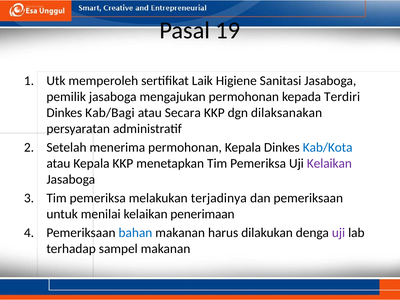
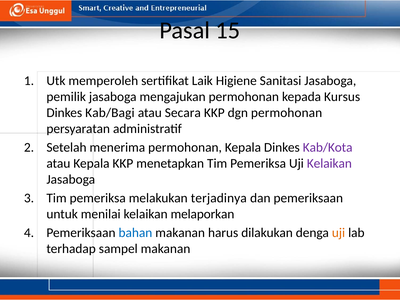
19: 19 -> 15 (228, 30)
Terdiri: Terdiri -> Kursus (342, 97)
dgn dilaksanakan: dilaksanakan -> permohonan (287, 113)
Kab/Kota colour: blue -> purple (328, 148)
penerimaan: penerimaan -> melaporkan (202, 214)
uji colour: purple -> orange (338, 233)
